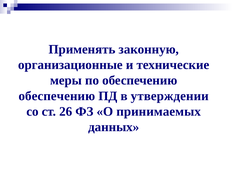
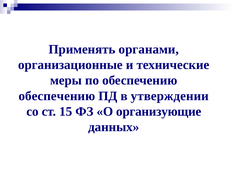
законную: законную -> органами (149, 49)
26: 26 -> 15 (66, 111)
принимаемых: принимаемых -> организующие (159, 111)
